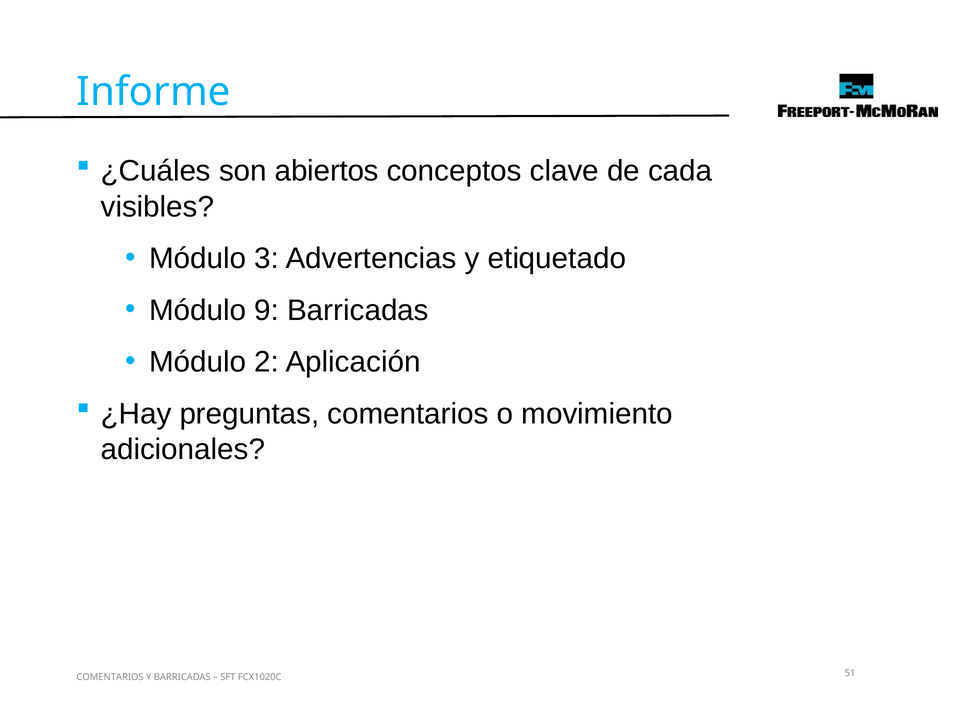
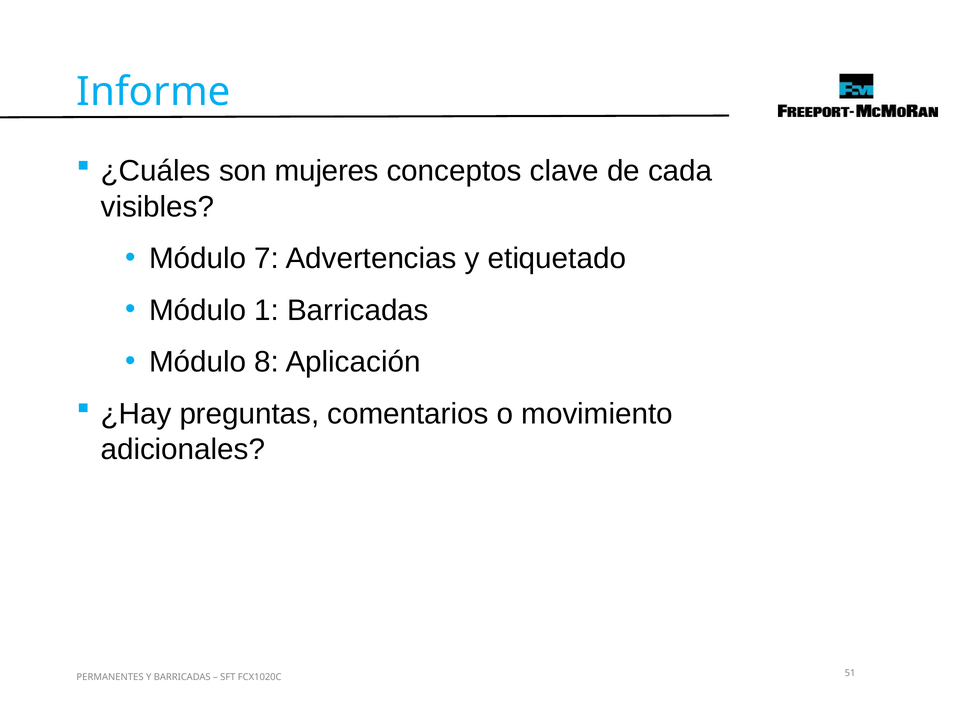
abiertos: abiertos -> mujeres (327, 171)
3: 3 -> 7 (267, 259)
9: 9 -> 1 (267, 310)
2: 2 -> 8 (267, 362)
COMENTARIOS: COMENTARIOS -> PERMANENTES (110, 677)
